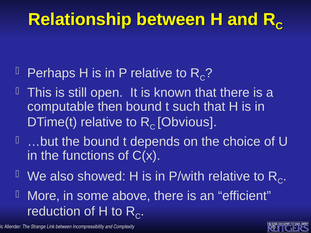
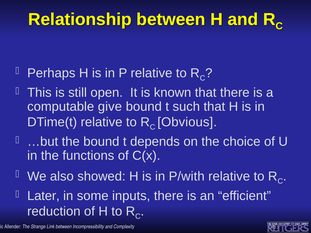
then: then -> give (110, 107)
More: More -> Later (43, 196)
above: above -> inputs (131, 196)
